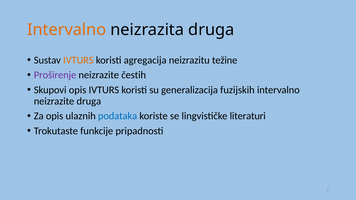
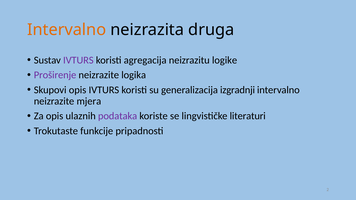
IVTURS colour: orange -> purple (78, 60)
težine: težine -> logike (225, 60)
čestih: čestih -> logika (134, 75)
fuzijskih: fuzijskih -> izgradnji (238, 90)
neizrazite druga: druga -> mjera (89, 101)
podataka colour: blue -> purple (118, 116)
